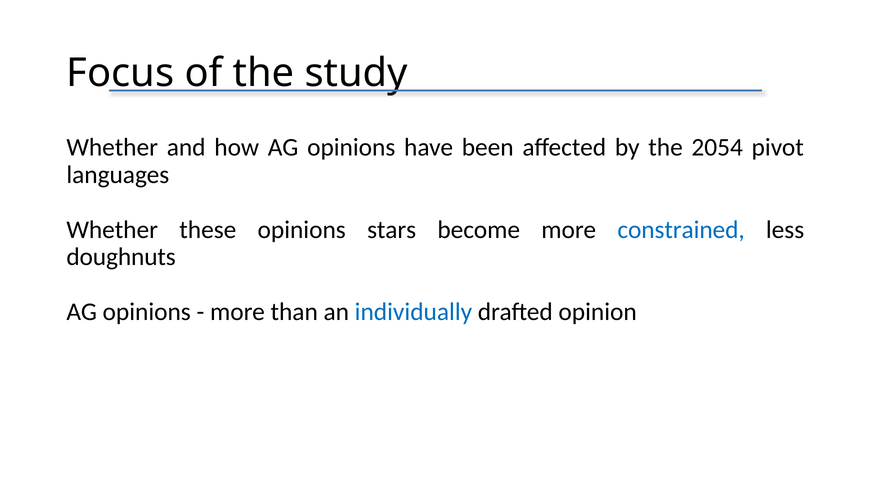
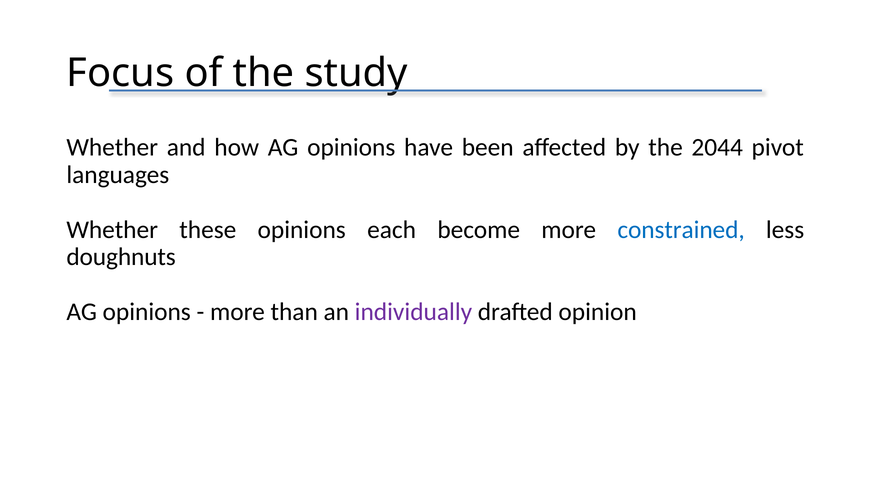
2054: 2054 -> 2044 (717, 147)
stars: stars -> each (392, 230)
individually colour: blue -> purple (413, 312)
